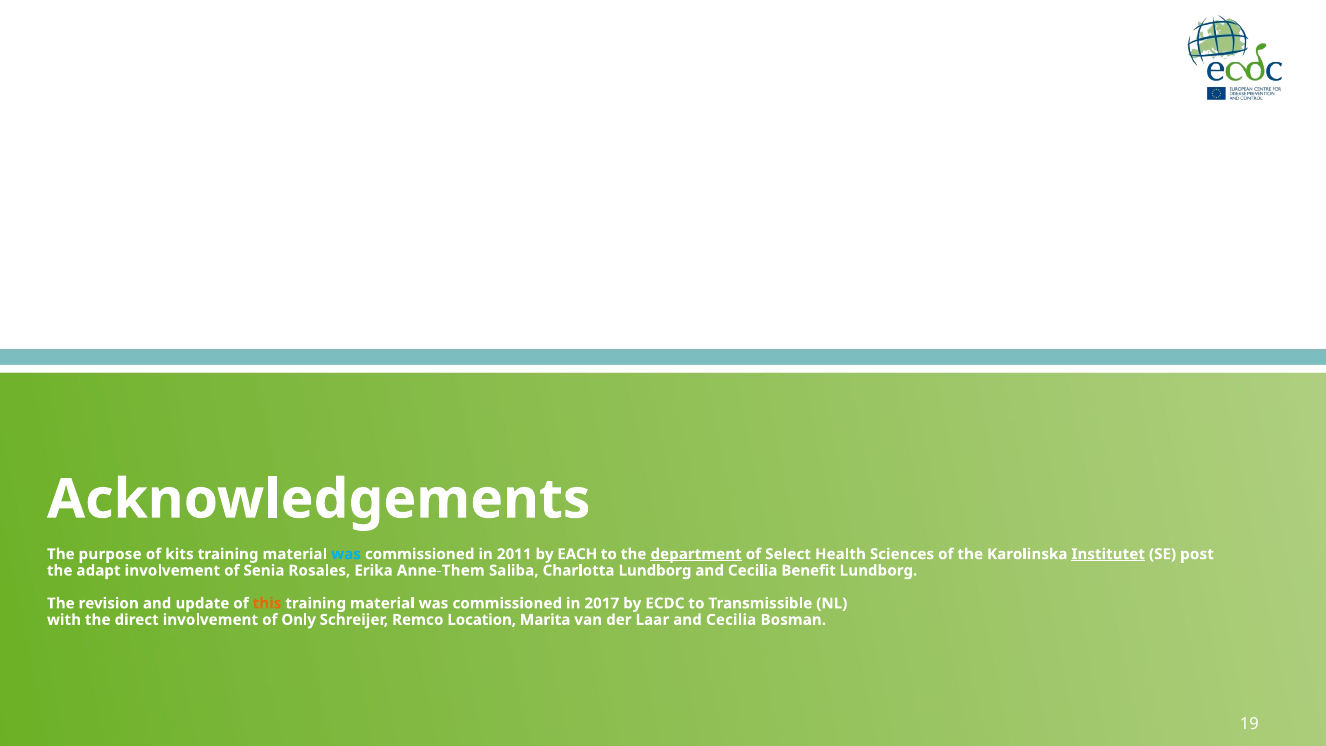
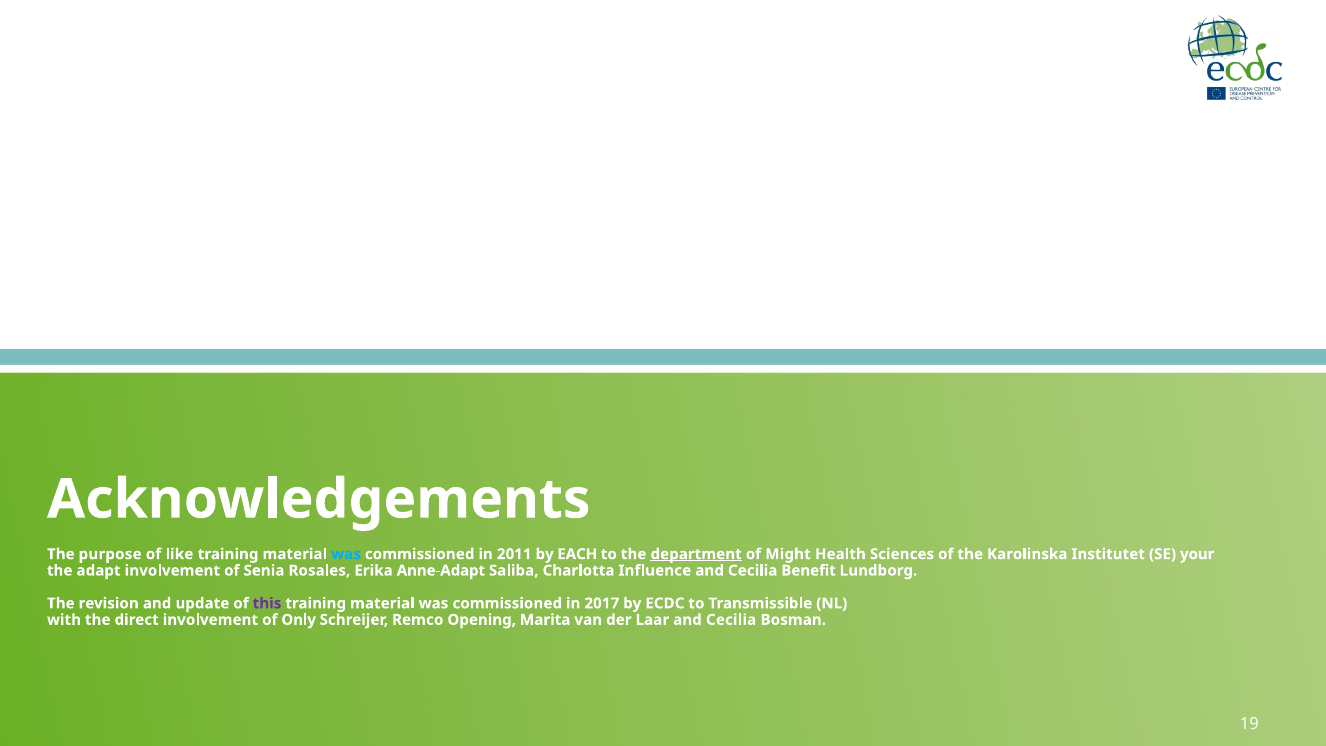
kits: kits -> like (179, 554)
Select: Select -> Might (788, 554)
Institutet underline: present -> none (1108, 554)
post: post -> your (1197, 554)
Anne-Them: Anne-Them -> Anne-Adapt (441, 570)
Charlotta Lundborg: Lundborg -> Influence (655, 570)
this colour: orange -> purple (267, 603)
Location: Location -> Opening (482, 620)
